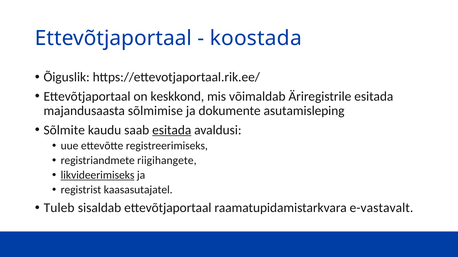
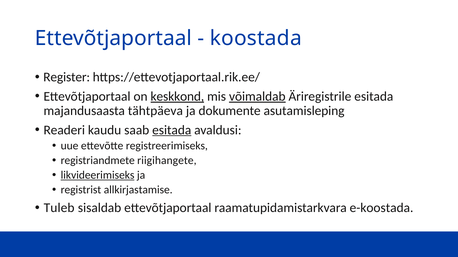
Õiguslik: Õiguslik -> Register (67, 77)
keskkond underline: none -> present (177, 97)
võimaldab underline: none -> present (257, 97)
sõlmimise: sõlmimise -> tähtpäeva (155, 111)
Sõlmite: Sõlmite -> Readeri (64, 130)
kaasasutajatel: kaasasutajatel -> allkirjastamise (138, 190)
e-vastavalt: e-vastavalt -> e-koostada (382, 208)
